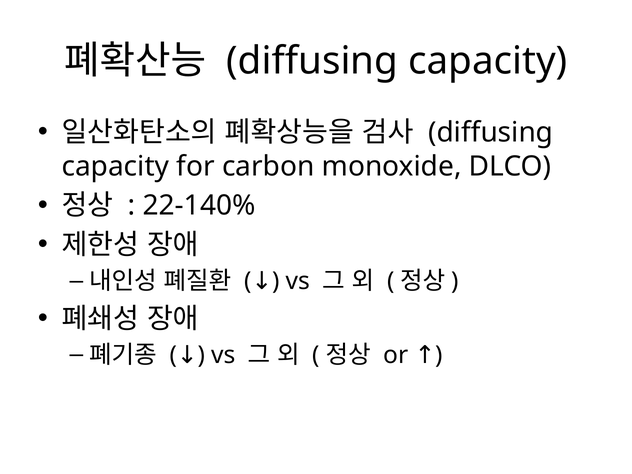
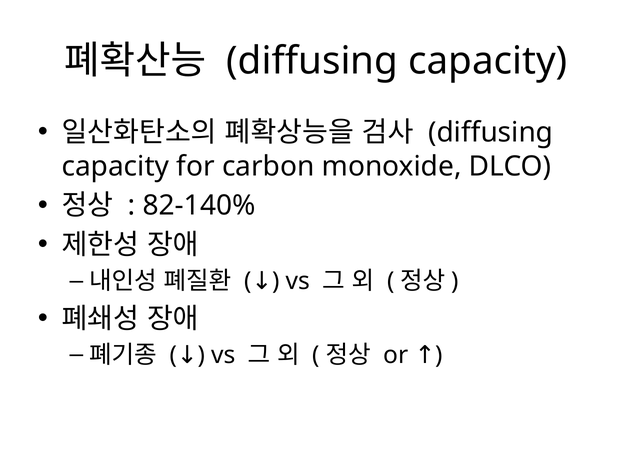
22-140%: 22-140% -> 82-140% (199, 206)
